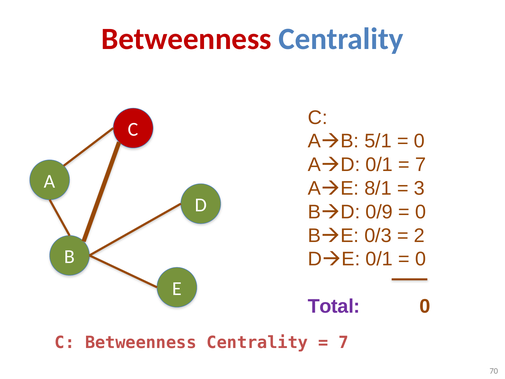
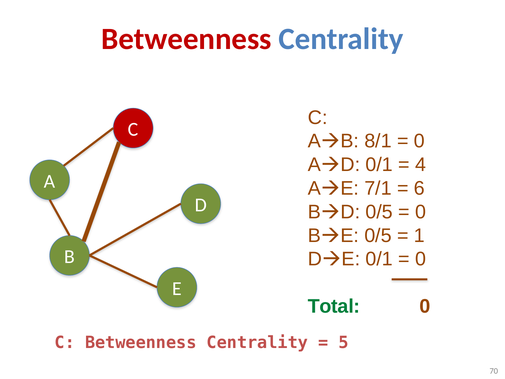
5/1: 5/1 -> 8/1 (378, 141)
7: 7 -> 4 (421, 165)
8/1: 8/1 -> 7/1 (378, 188)
3: 3 -> 6 (419, 188)
D 0/9: 0/9 -> 0/5 (379, 212)
E 0/3: 0/3 -> 0/5 (378, 235)
2: 2 -> 1 (419, 235)
Total colour: purple -> green (334, 306)
7: 7 -> 5 (343, 342)
